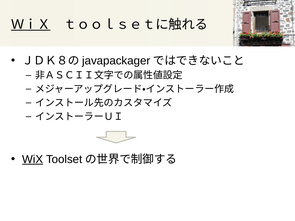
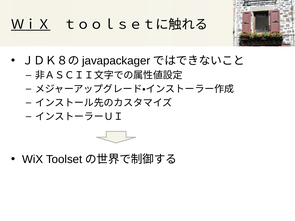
WiX underline: present -> none (33, 159)
